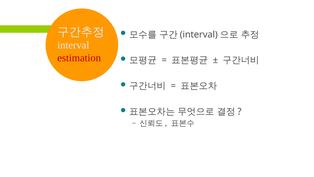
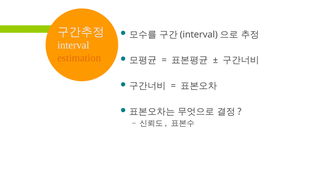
estimation colour: red -> orange (79, 58)
